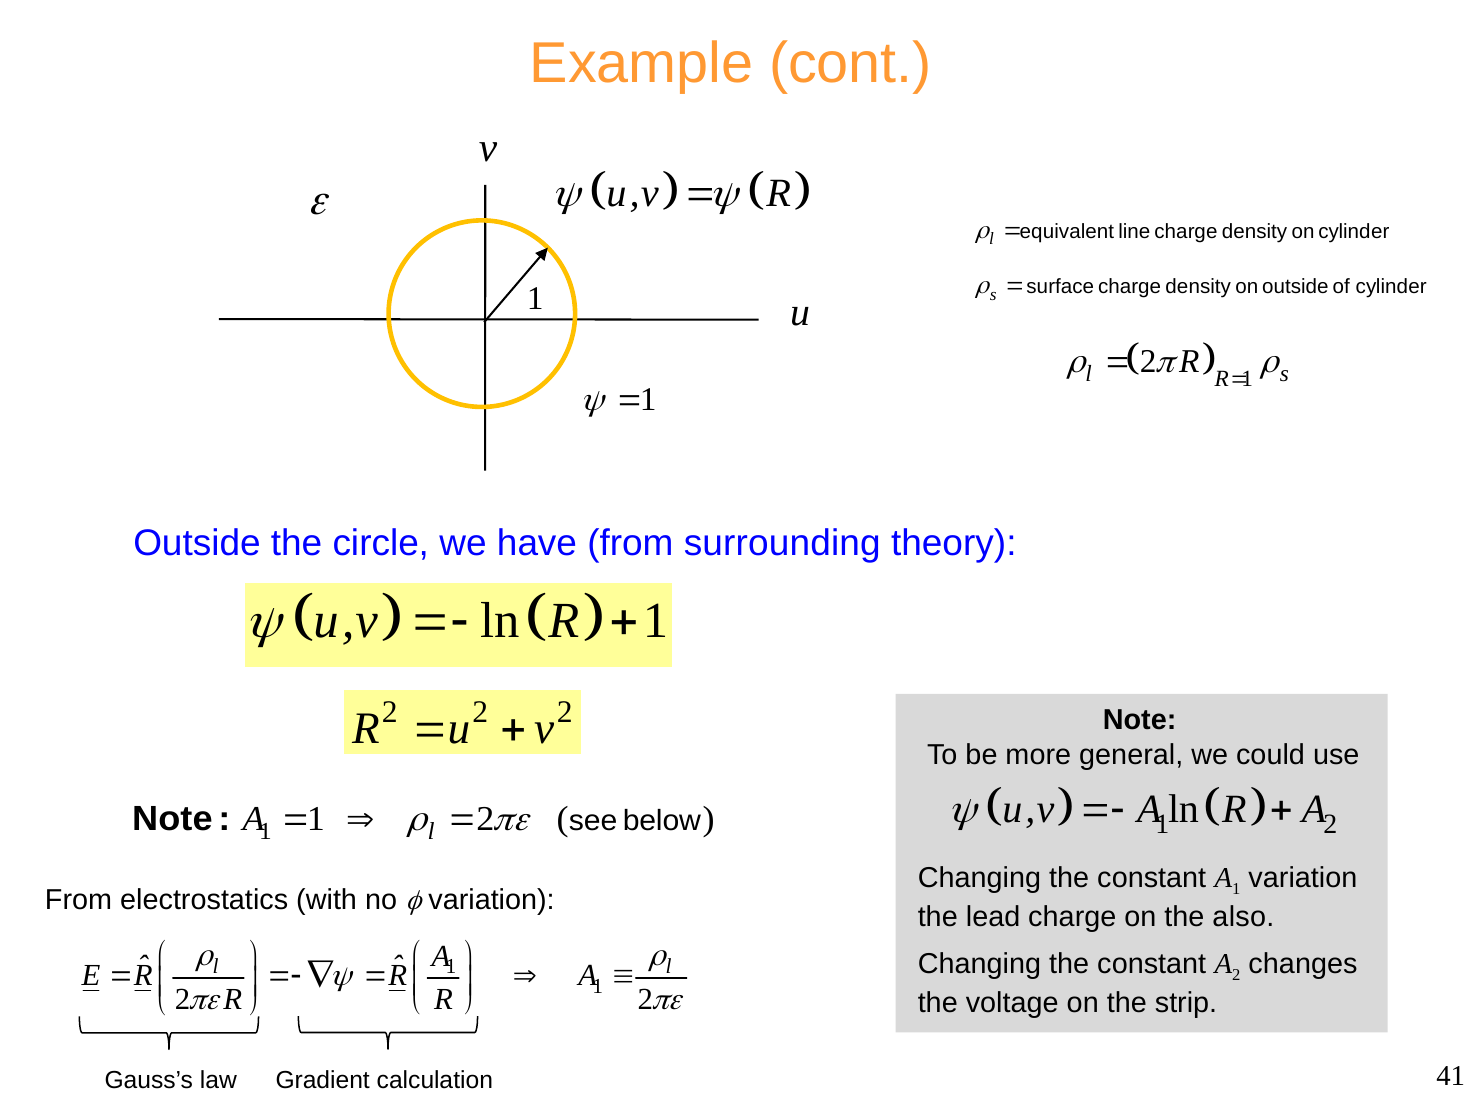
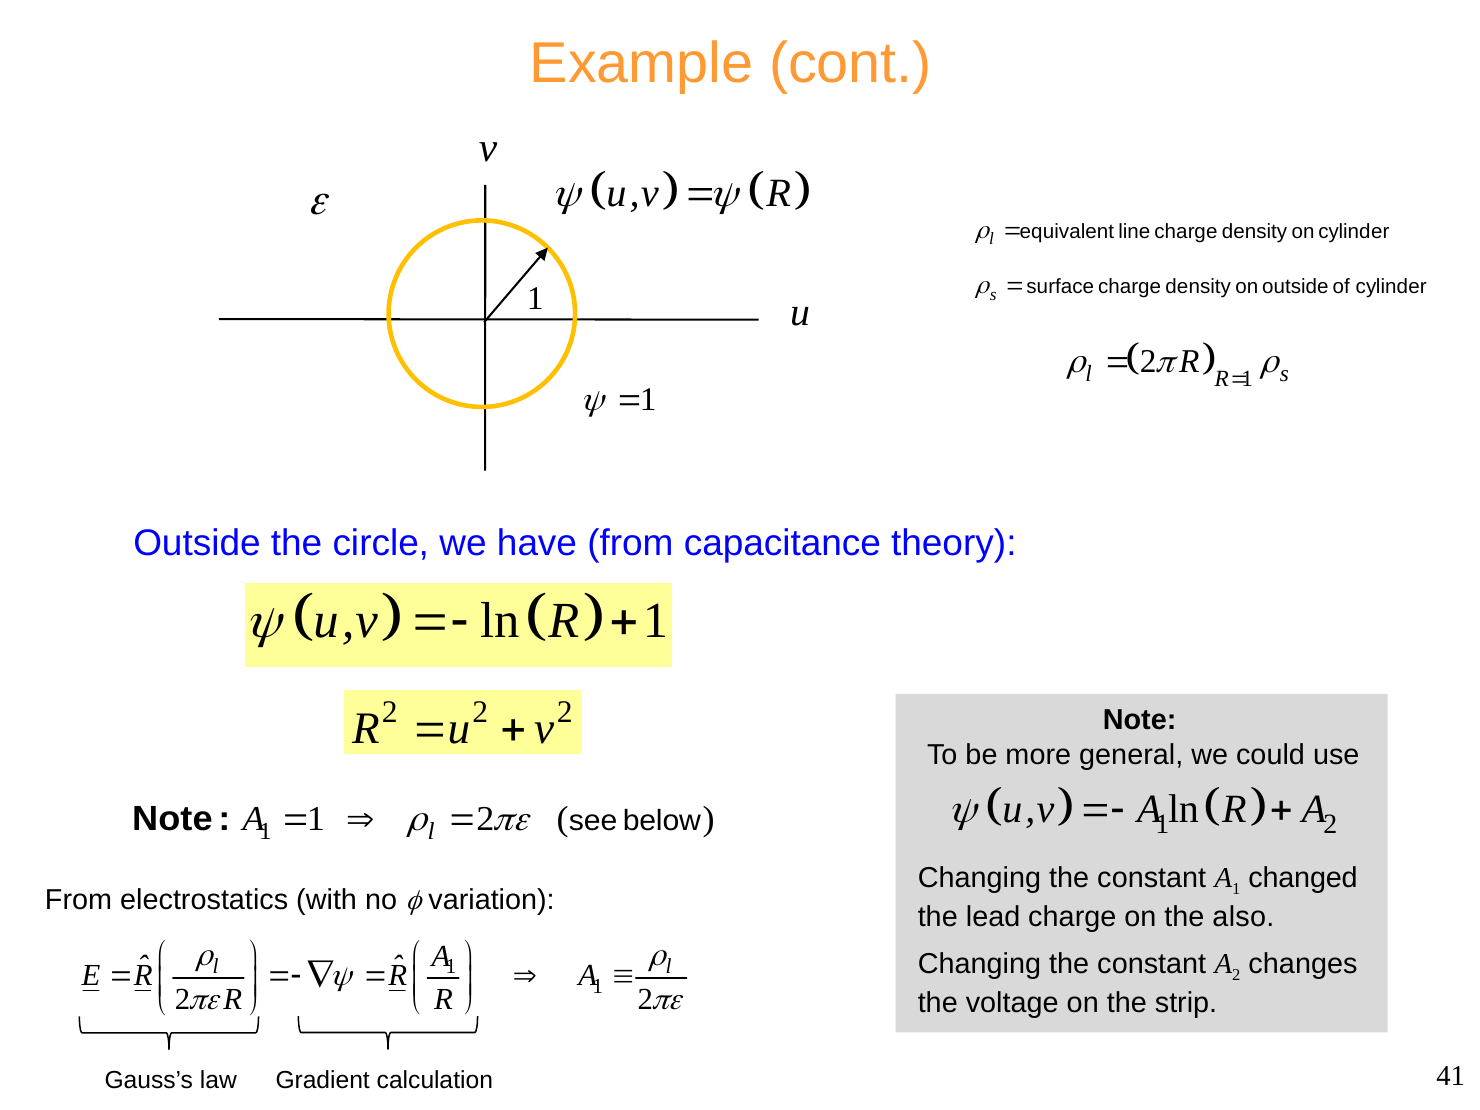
surrounding: surrounding -> capacitance (782, 544)
variation: variation -> changed (1303, 878)
